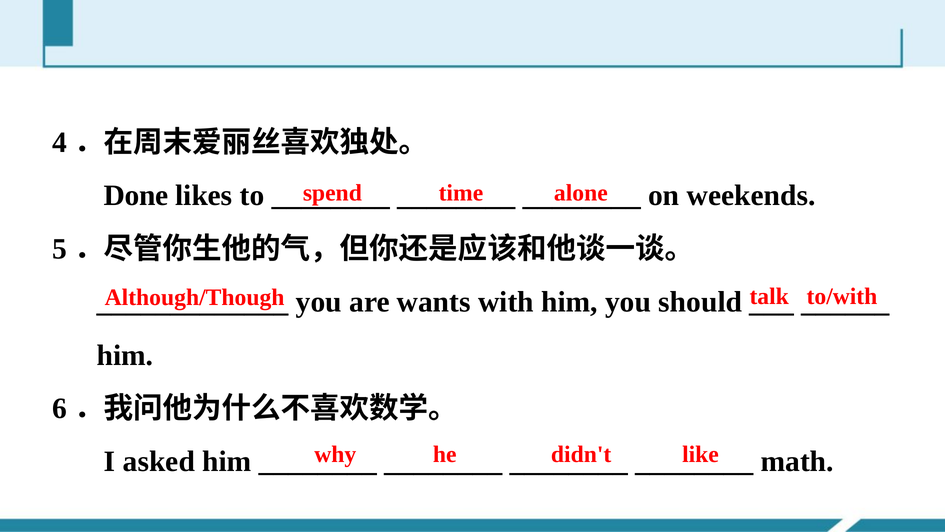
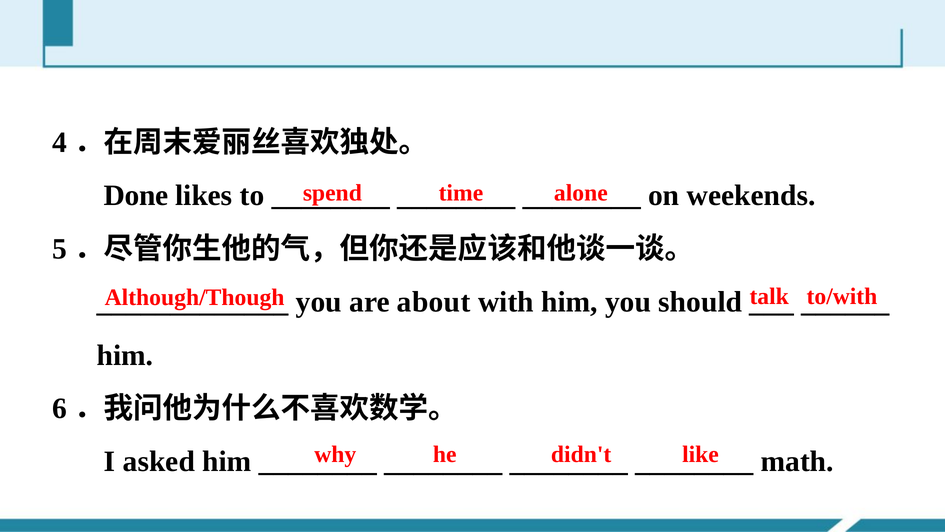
wants: wants -> about (434, 302)
